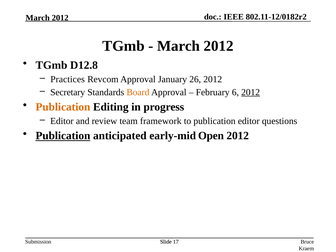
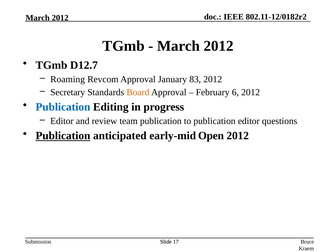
D12.8: D12.8 -> D12.7 (84, 65)
Practices: Practices -> Roaming (68, 79)
26: 26 -> 83 (195, 79)
2012 underline: present -> none (251, 92)
Publication colour: orange -> blue (63, 107)
team framework: framework -> publication (161, 121)
